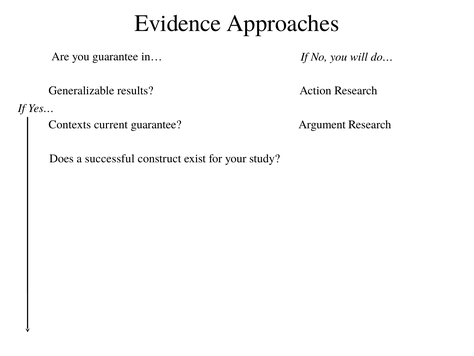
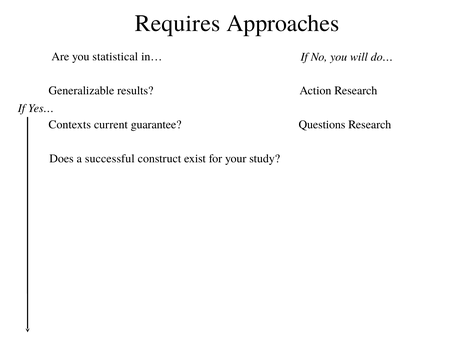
Evidence: Evidence -> Requires (178, 23)
you guarantee: guarantee -> statistical (115, 57)
Argument: Argument -> Questions (322, 124)
